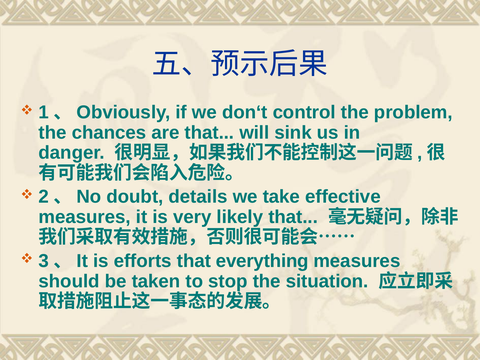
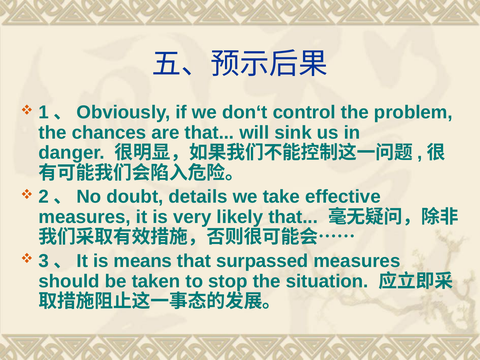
efforts: efforts -> means (143, 261)
everything: everything -> surpassed (262, 261)
